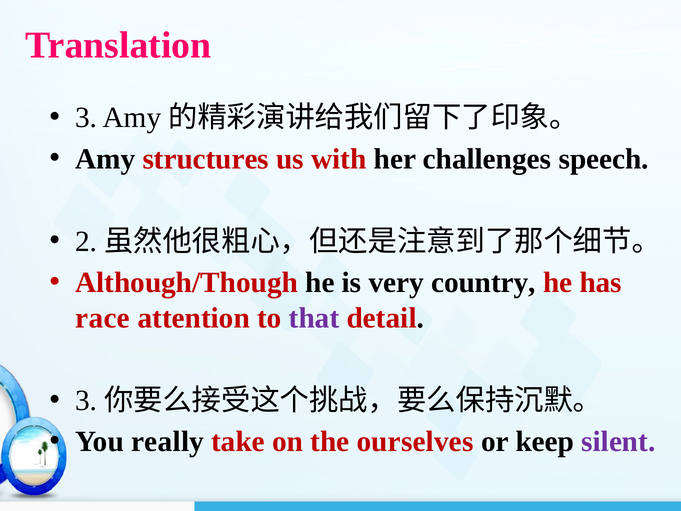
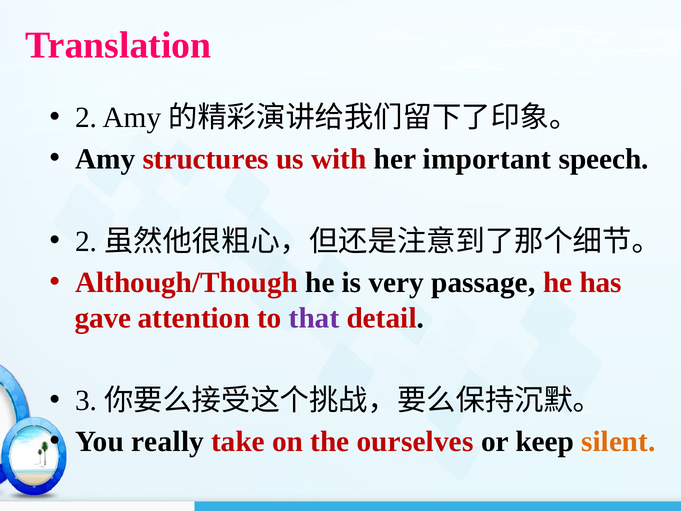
3: 3 -> 2 (86, 118)
challenges: challenges -> important (487, 159)
country: country -> passage (483, 283)
race: race -> gave (103, 318)
silent colour: purple -> orange (618, 442)
